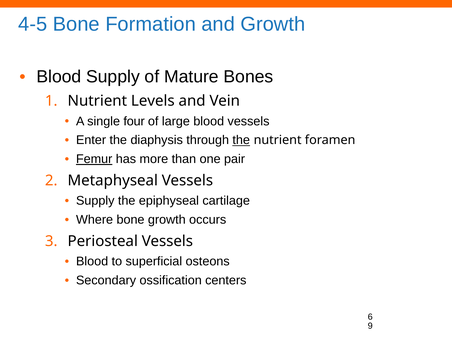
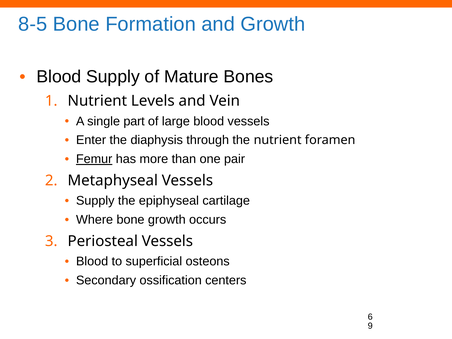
4-5: 4-5 -> 8-5 (33, 24)
four: four -> part (134, 121)
the underline: present -> none (241, 140)
